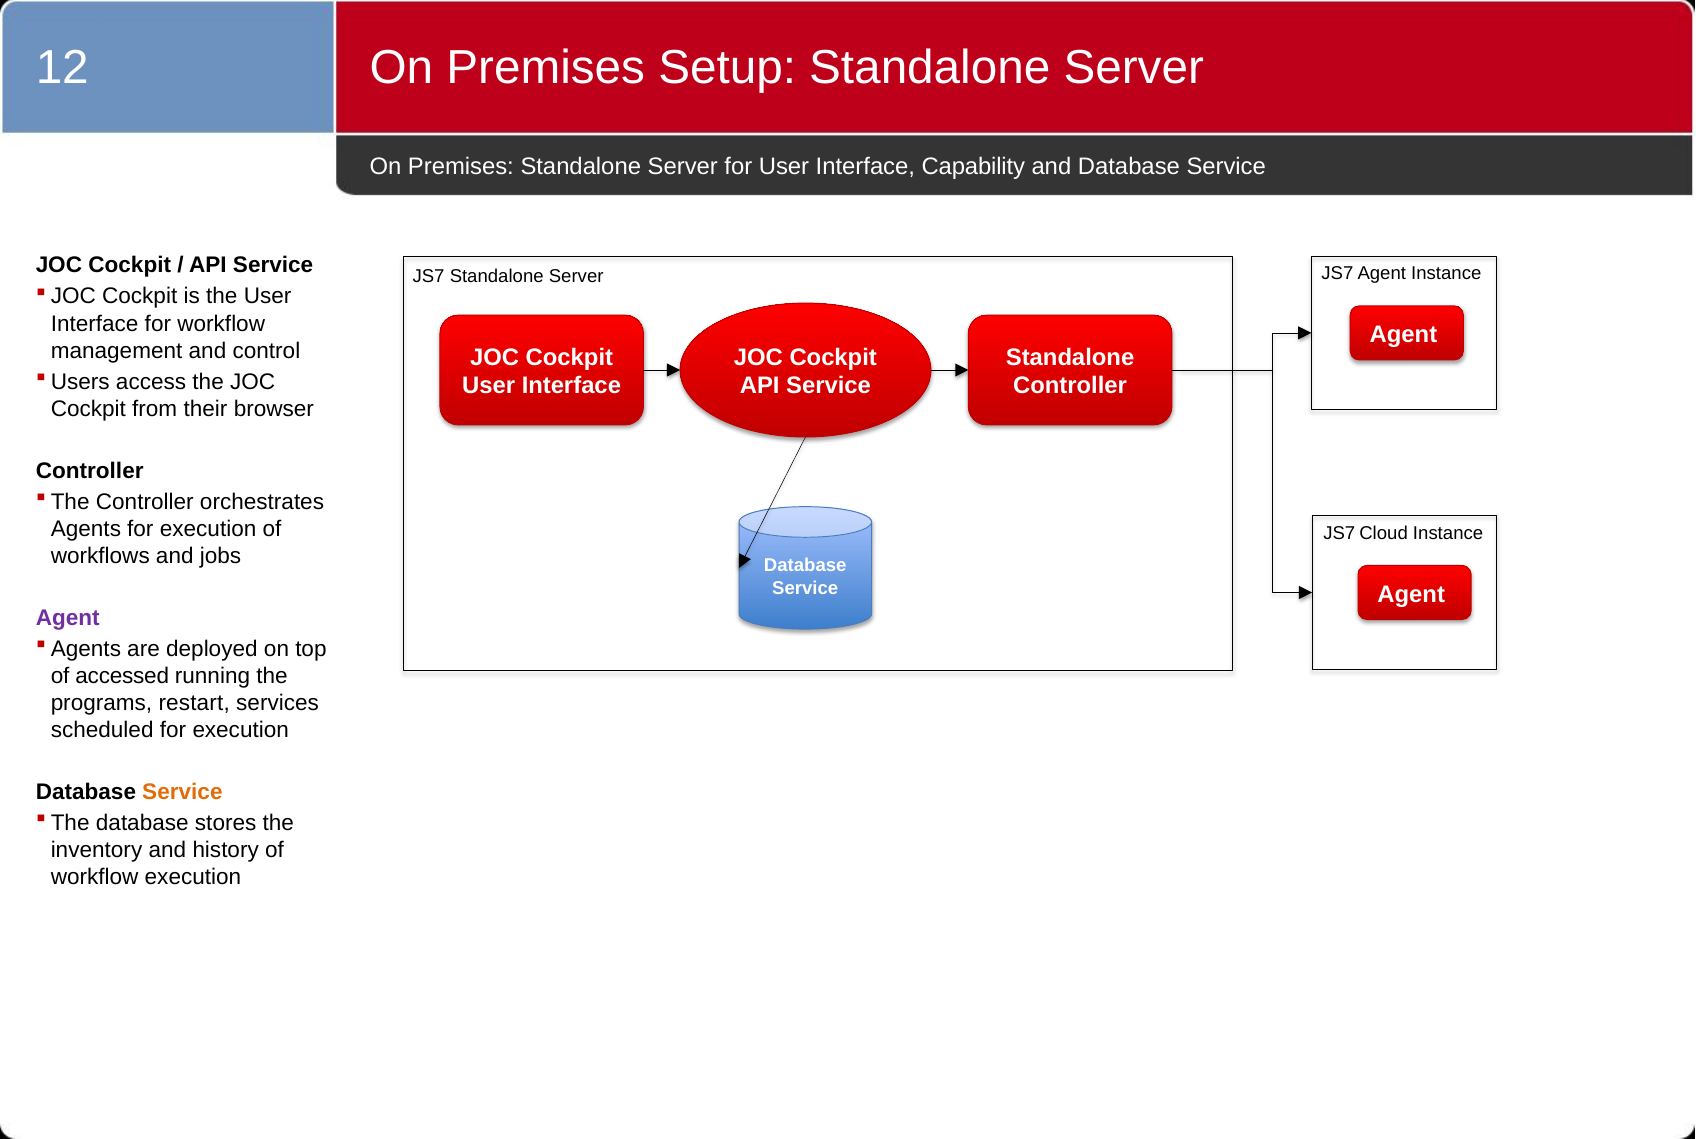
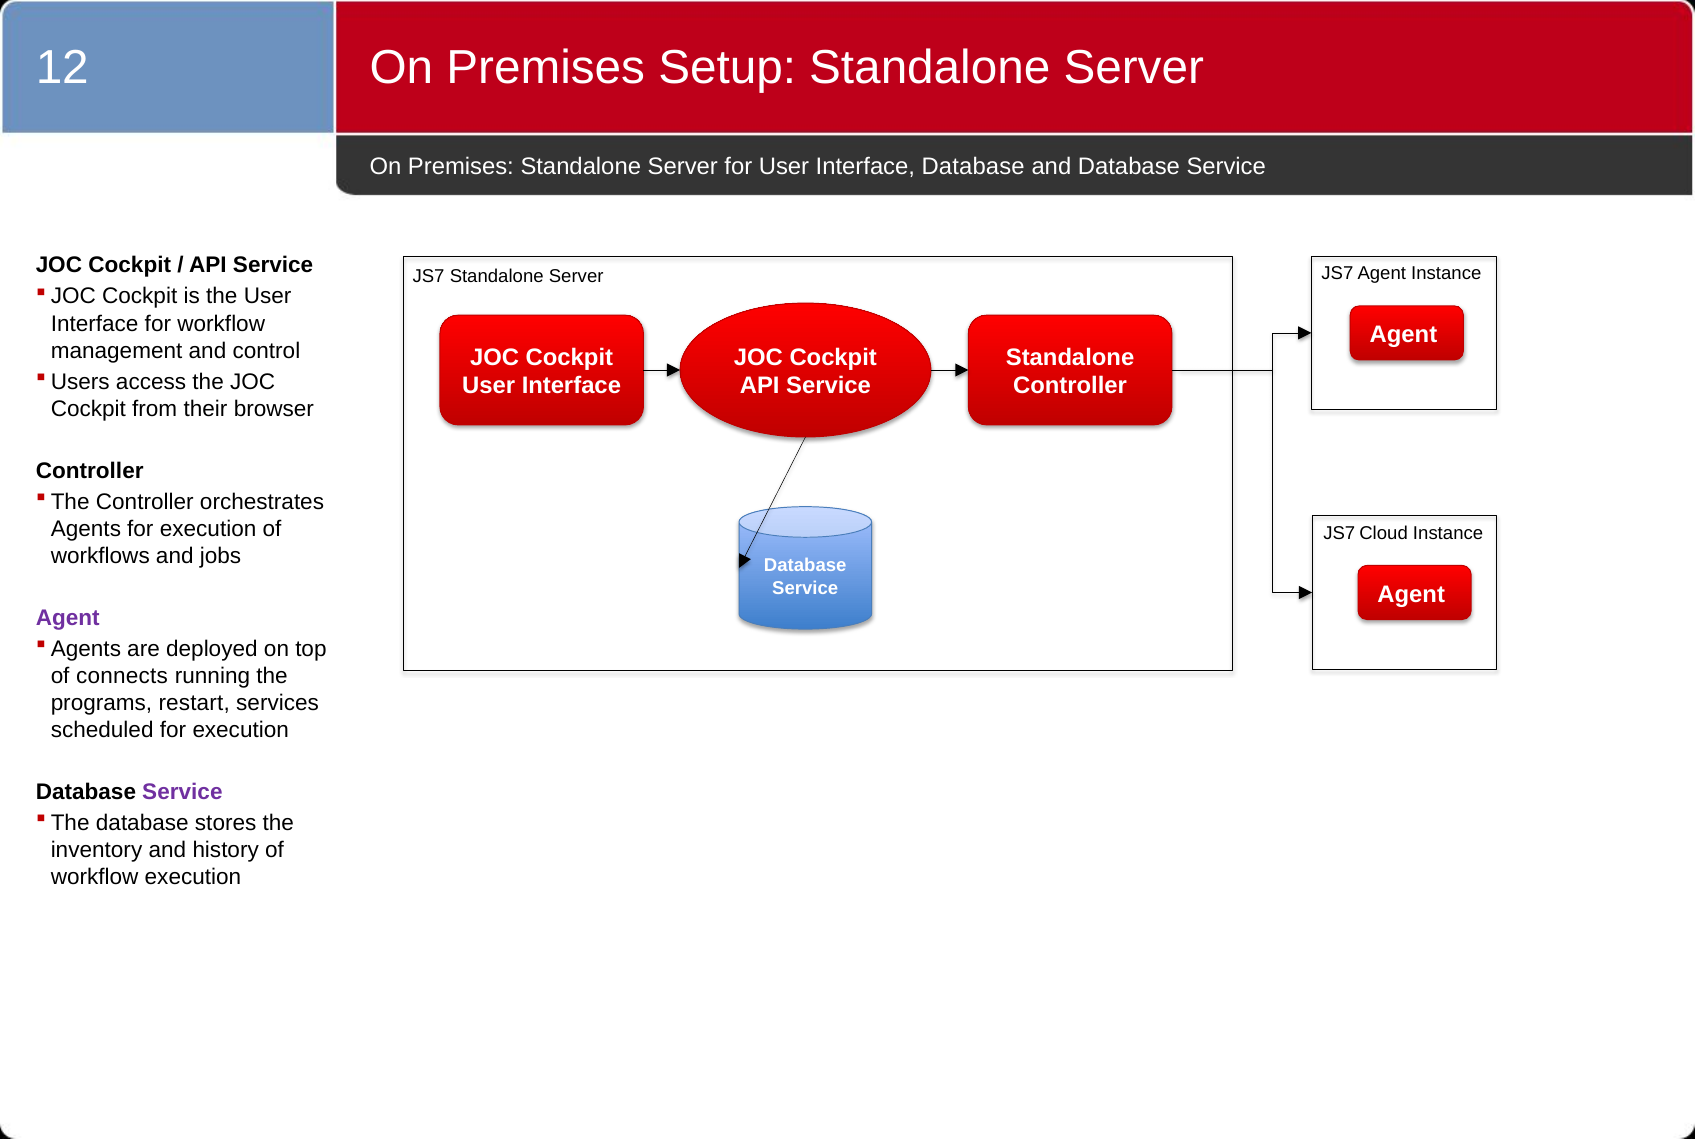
Interface Capability: Capability -> Database (973, 167)
accessed: accessed -> connects (122, 676)
Service colour: orange -> purple (182, 792)
